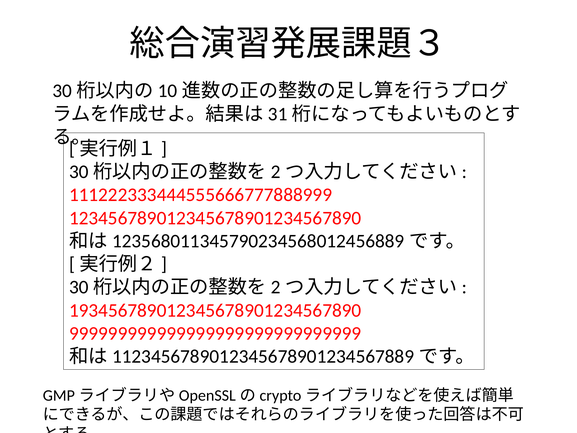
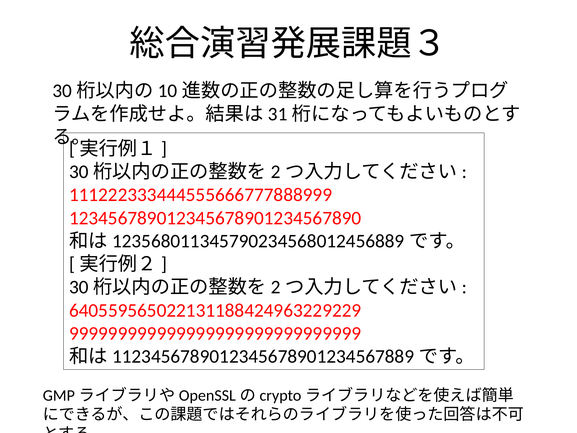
193456789012345678901234567890: 193456789012345678901234567890 -> 640559565022131188424963229229 (215, 310)
